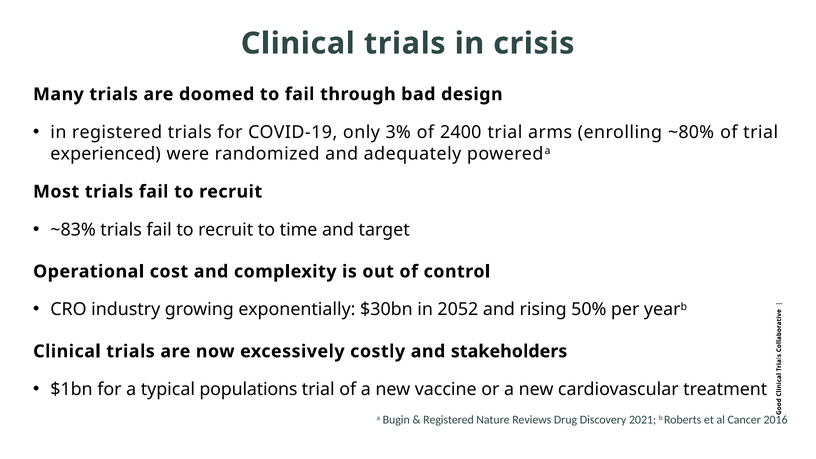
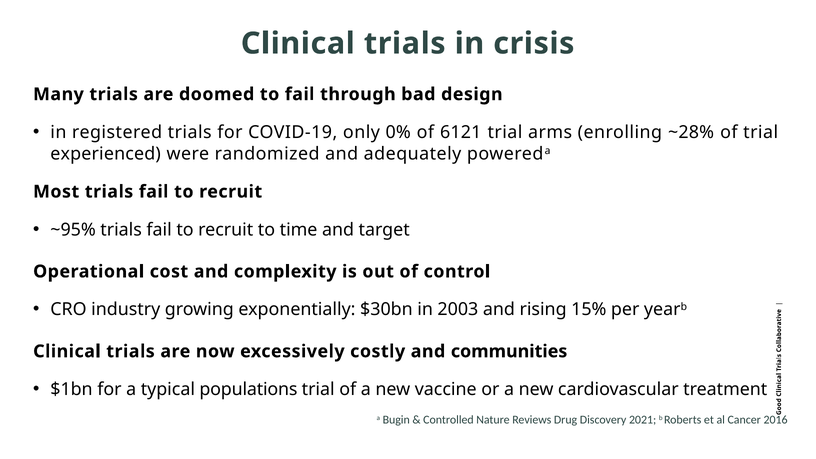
3%: 3% -> 0% (398, 132)
2400: 2400 -> 6121 (461, 132)
~80%: ~80% -> ~28% (691, 132)
~83%: ~83% -> ~95% (73, 230)
2052: 2052 -> 2003 (458, 310)
50%: 50% -> 15% (589, 310)
stakeholders: stakeholders -> communities (509, 351)
Registered: Registered -> Controlled (448, 420)
